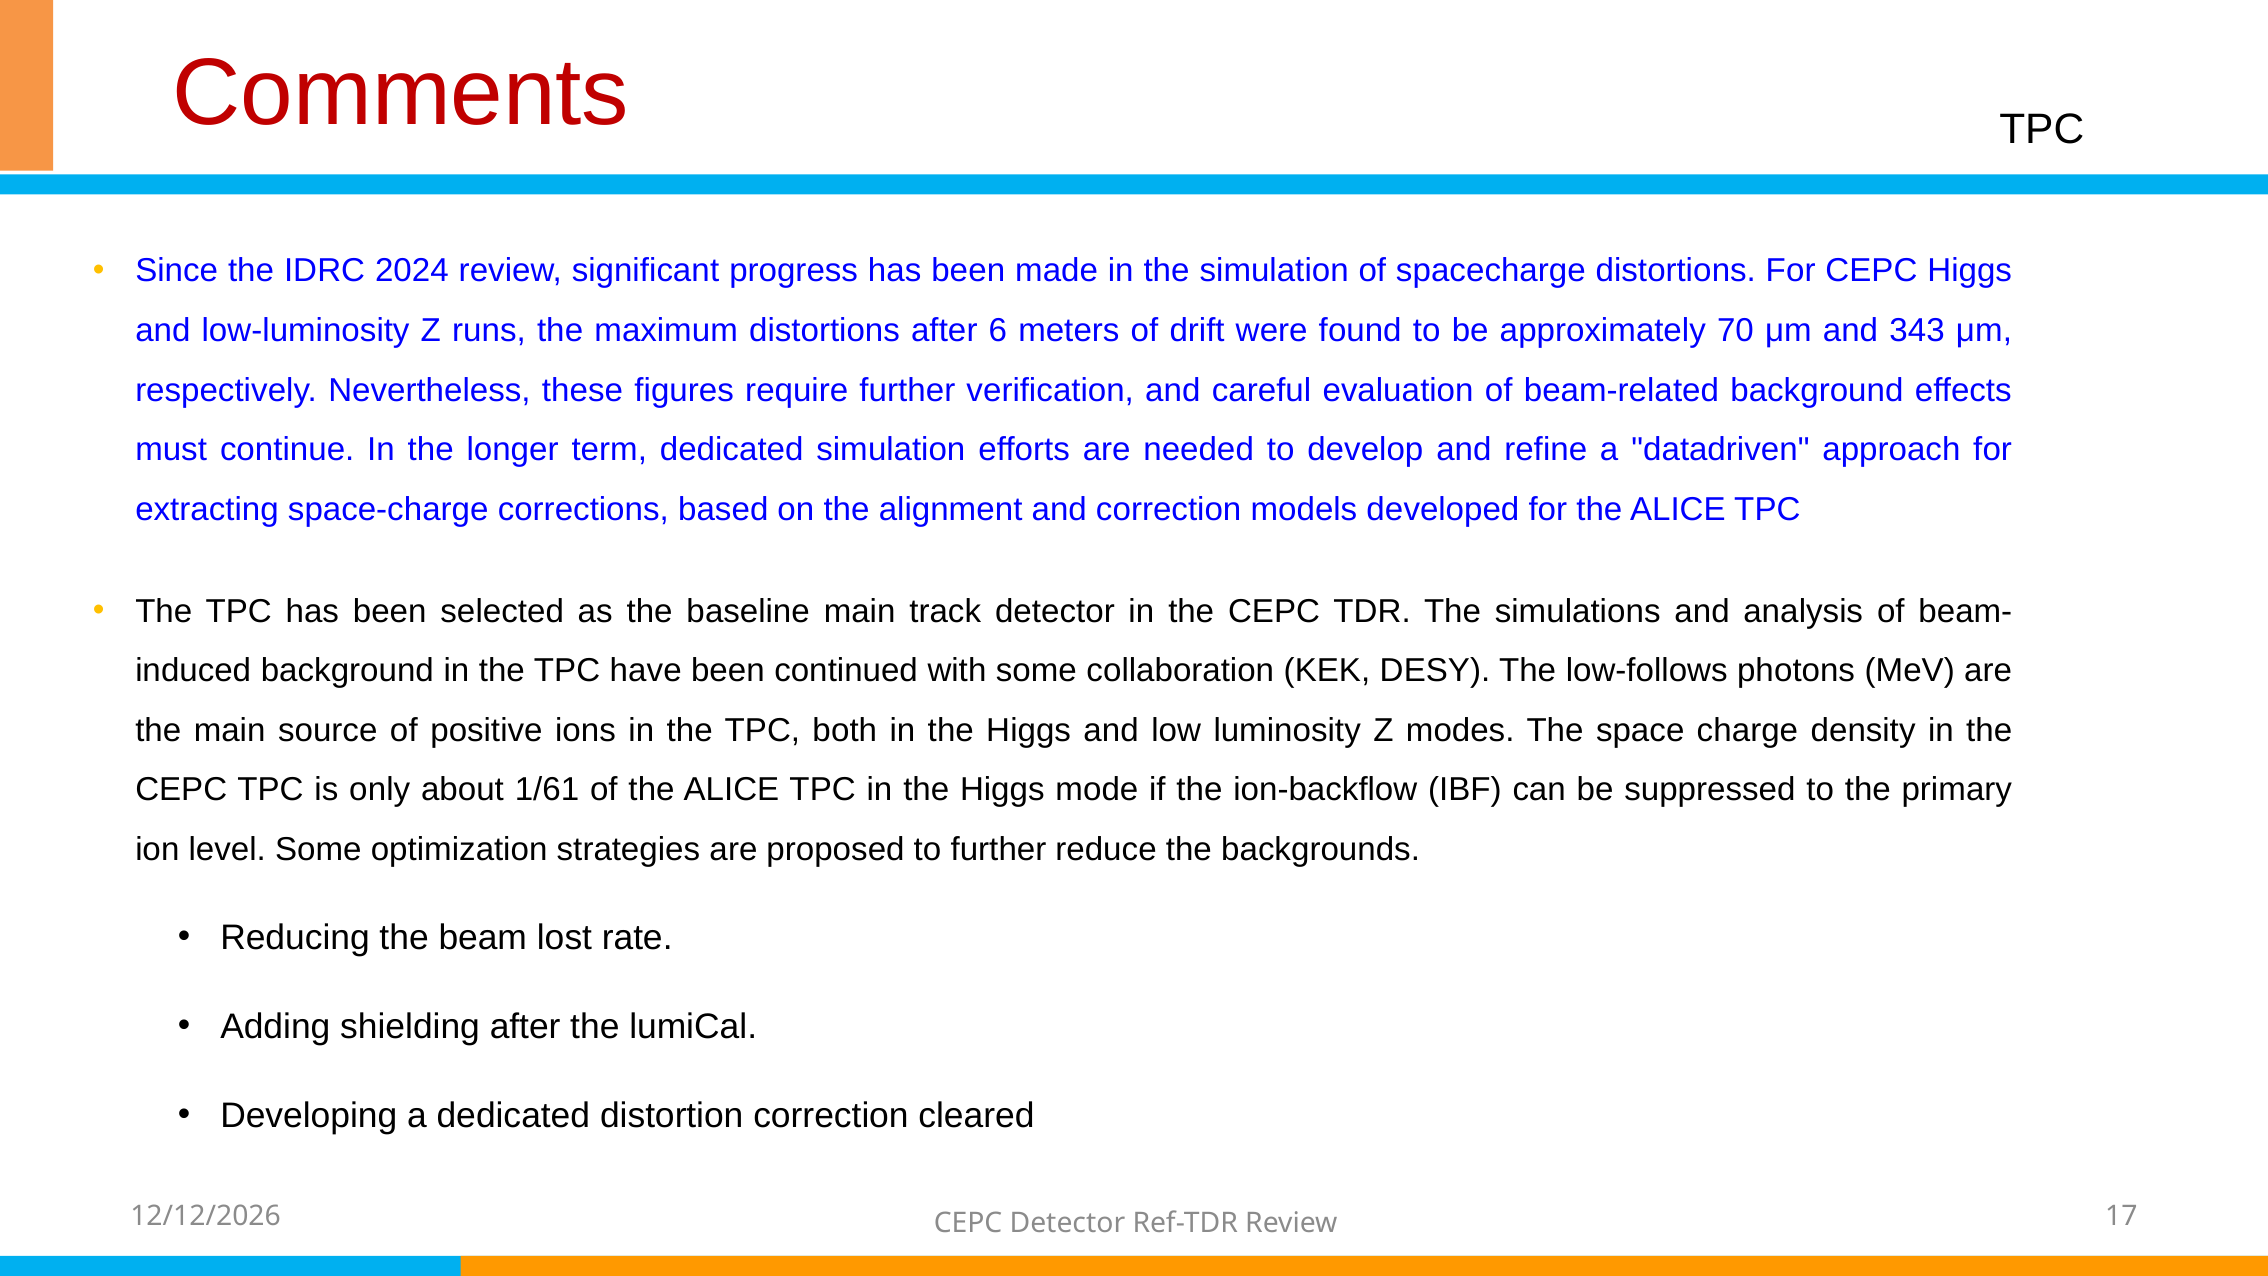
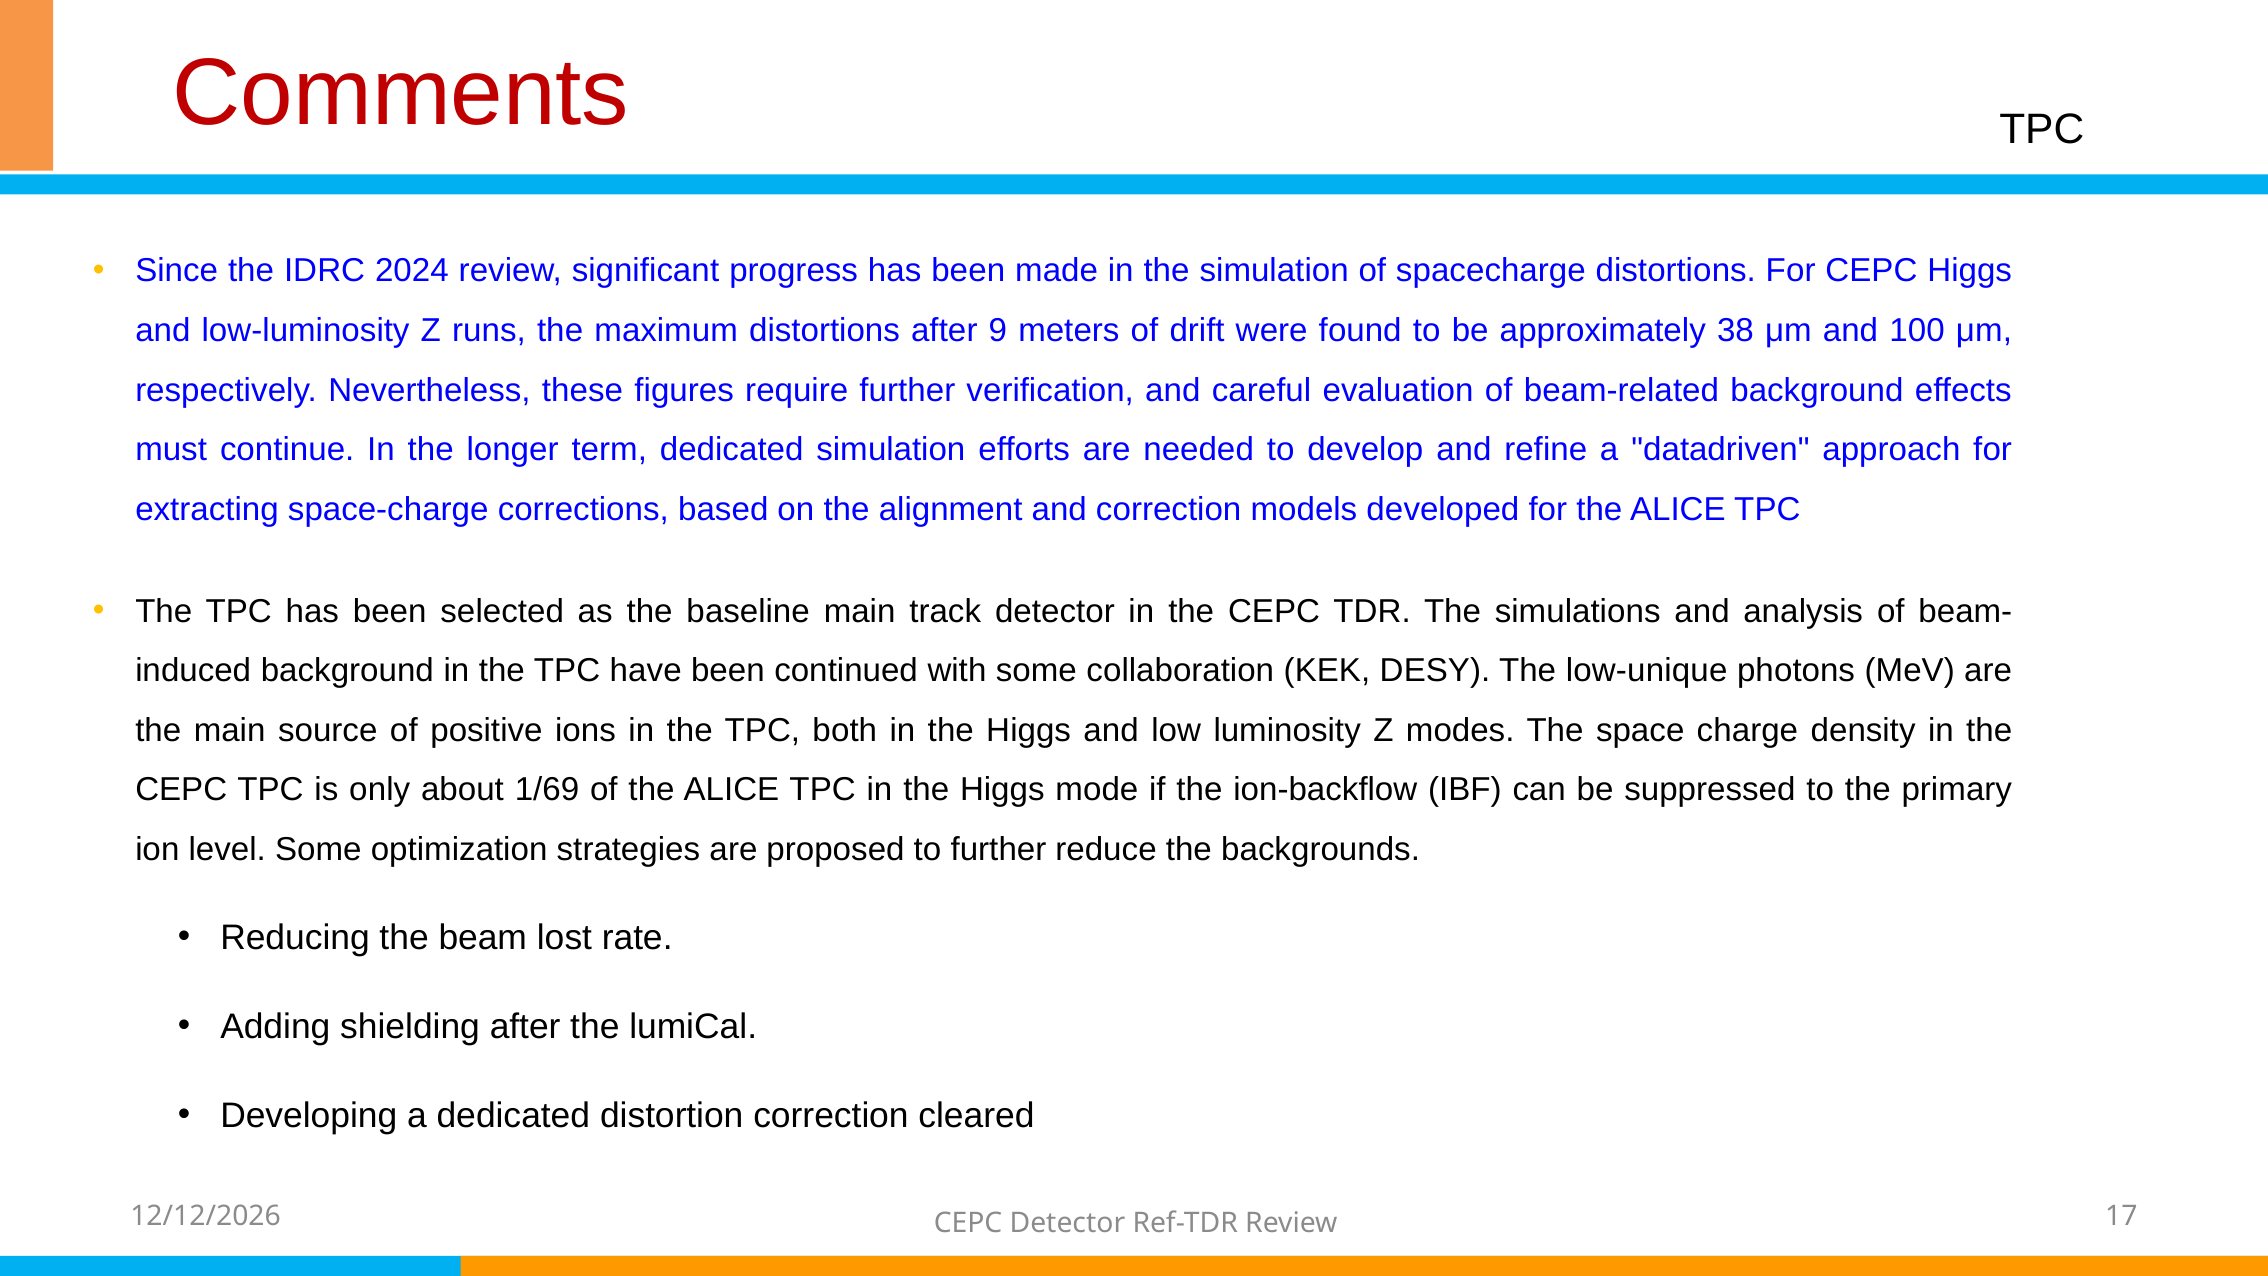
6: 6 -> 9 (998, 331)
70: 70 -> 38 (1735, 331)
343: 343 -> 100 (1917, 331)
low-follows: low-follows -> low-unique (1647, 671)
1/61: 1/61 -> 1/69 (547, 790)
